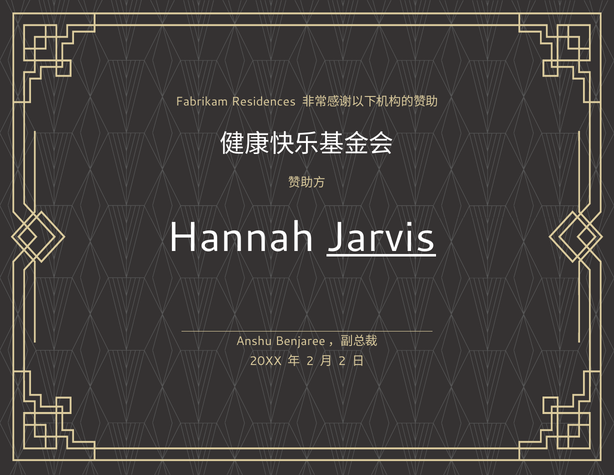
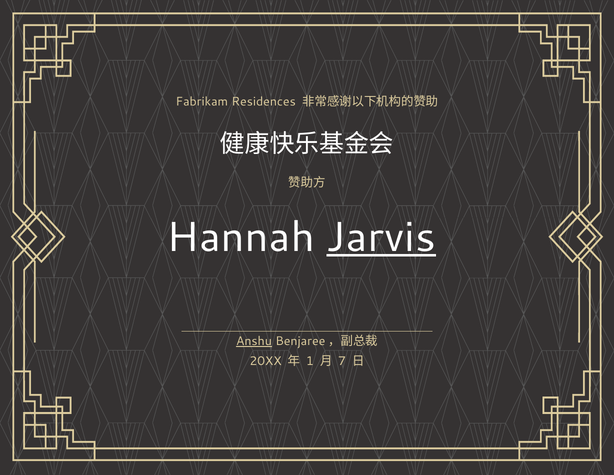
Anshu underline: none -> present (254, 341)
2: 2 -> 1 (310, 361)
2: 2 -> 7 (342, 361)
